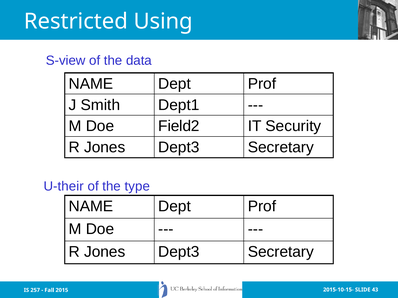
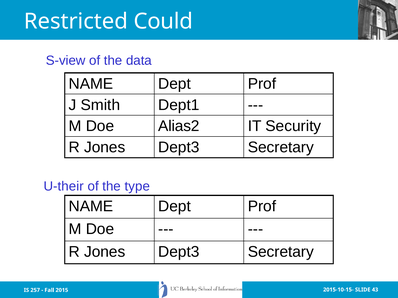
Using: Using -> Could (163, 21)
Field2: Field2 -> Alias2 (179, 126)
